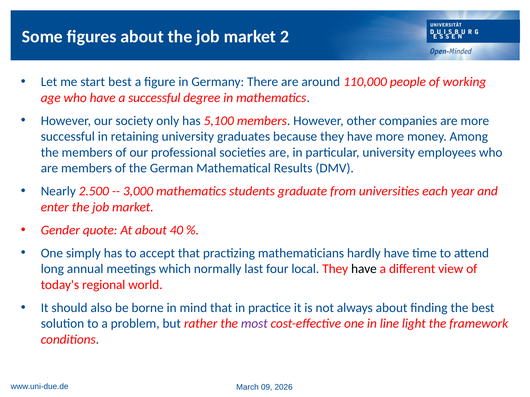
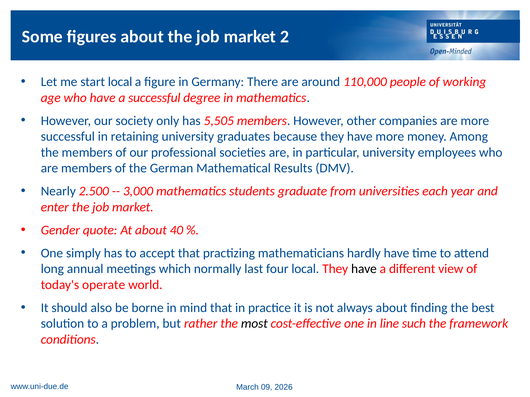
start best: best -> local (120, 82)
5,100: 5,100 -> 5,505 (219, 121)
regional: regional -> operate (104, 285)
most colour: purple -> black (254, 324)
light: light -> such (414, 324)
